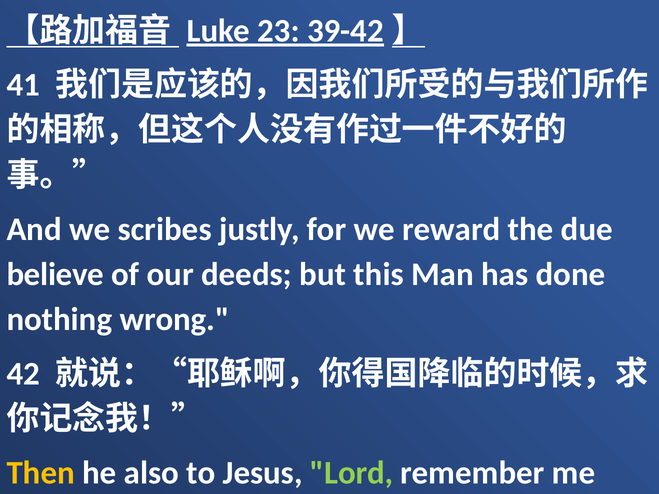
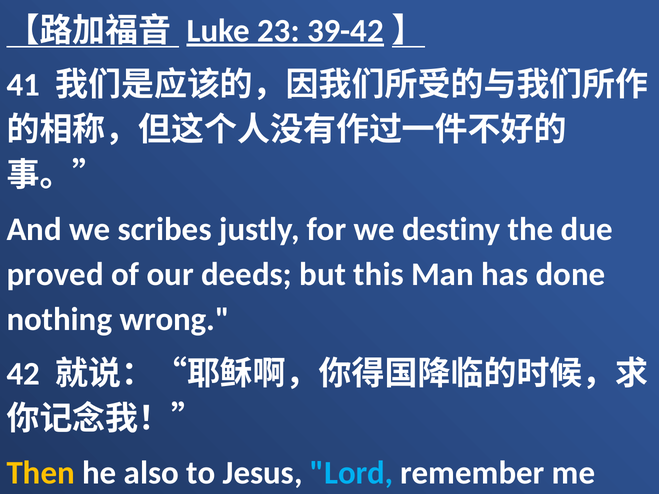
reward: reward -> destiny (451, 229)
believe: believe -> proved (55, 275)
Lord colour: light green -> light blue (352, 473)
